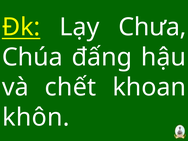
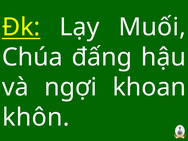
Chưa: Chưa -> Muối (152, 27)
chết: chết -> ngợi (71, 87)
